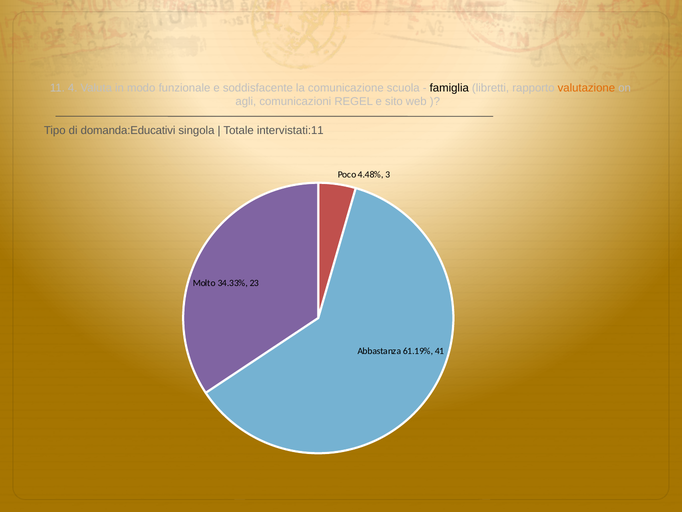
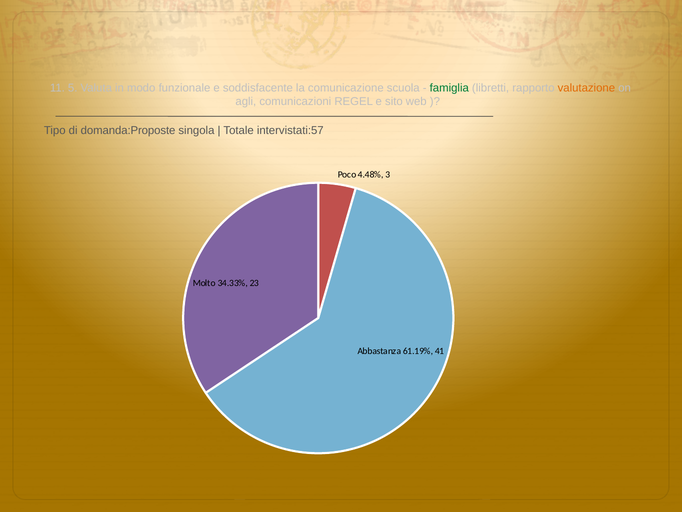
4: 4 -> 5 (73, 88)
famiglia colour: black -> green (449, 88)
domanda:Educativi: domanda:Educativi -> domanda:Proposte (128, 130)
intervistati:11: intervistati:11 -> intervistati:57 (290, 130)
